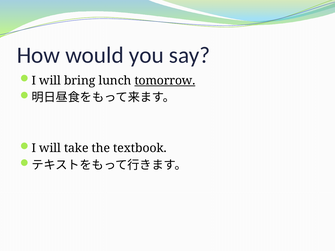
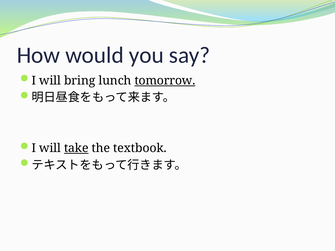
take underline: none -> present (76, 148)
